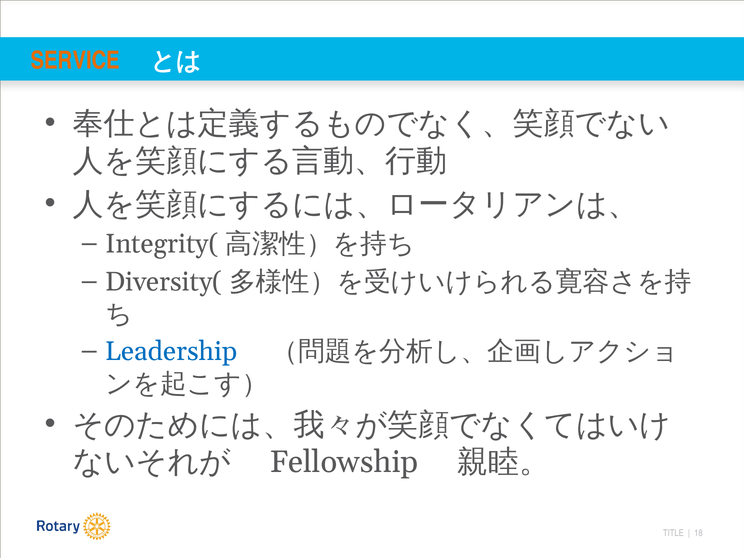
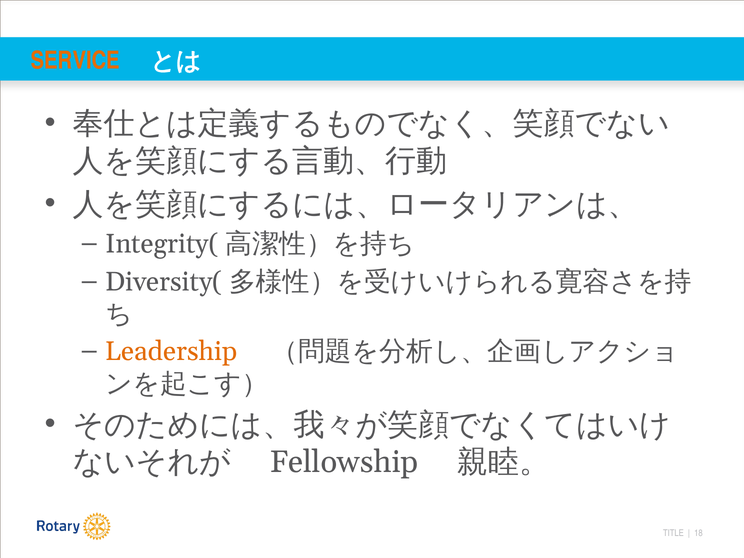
Leadership colour: blue -> orange (171, 351)
